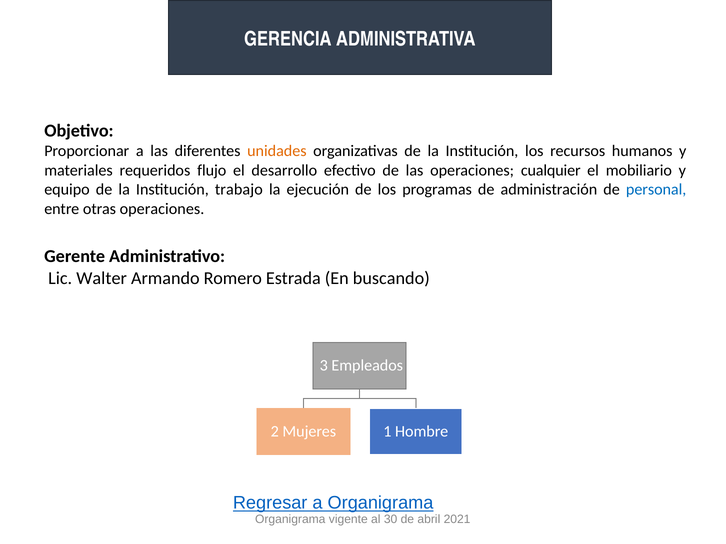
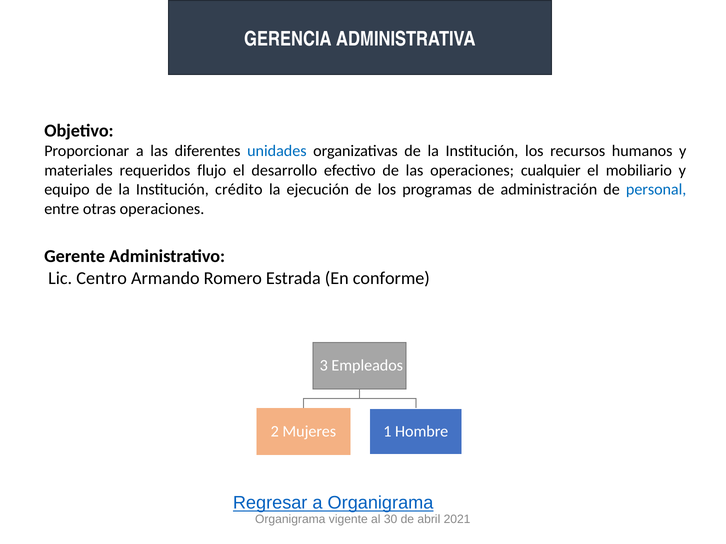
unidades colour: orange -> blue (277, 151)
trabajo: trabajo -> crédito (239, 190)
Walter: Walter -> Centro (102, 278)
buscando: buscando -> conforme (391, 278)
